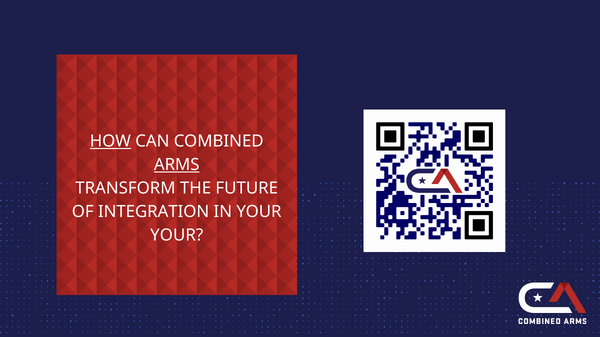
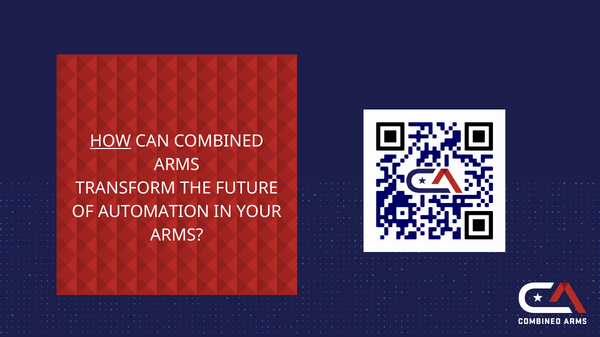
ARMS underline: present -> none (177, 165)
INTEGRATION: INTEGRATION -> AUTOMATION (154, 212)
YOUR: YOUR -> ARMS (177, 236)
